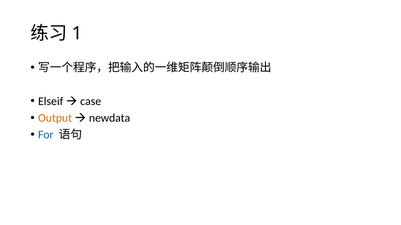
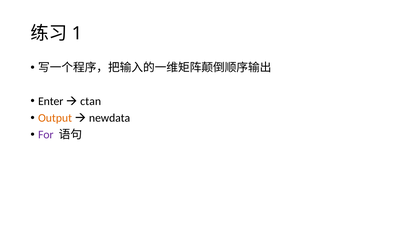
Elseif: Elseif -> Enter (51, 101)
case: case -> ctan (91, 101)
For colour: blue -> purple (46, 135)
